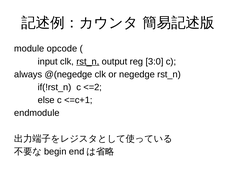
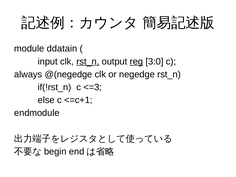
opcode: opcode -> ddatain (62, 49)
reg underline: none -> present (136, 61)
<=2: <=2 -> <=3 (93, 87)
